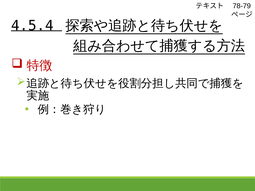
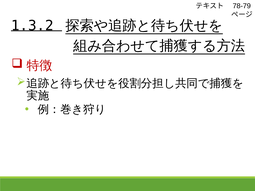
4.5.4: 4.5.4 -> 1.3.2 (32, 26)
